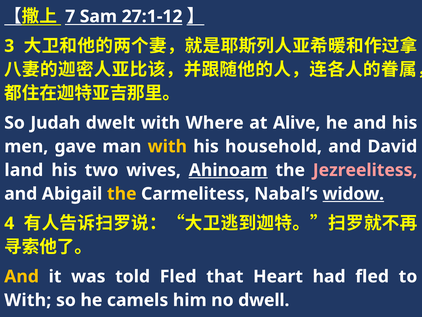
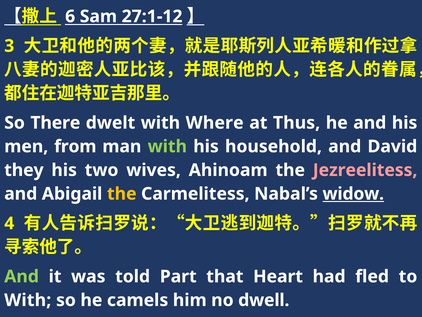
7: 7 -> 6 (70, 16)
Judah: Judah -> There (55, 123)
Alive: Alive -> Thus (297, 123)
gave: gave -> from (75, 146)
with colour: yellow -> light green (167, 146)
land: land -> they (24, 170)
Ahinoam underline: present -> none (228, 170)
And colour: yellow -> light green (22, 276)
told Fled: Fled -> Part (178, 276)
